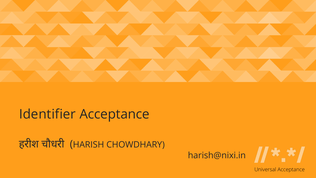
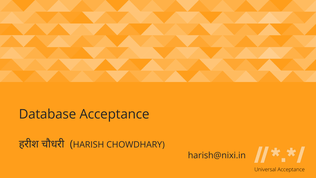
Identifier: Identifier -> Database (48, 114)
